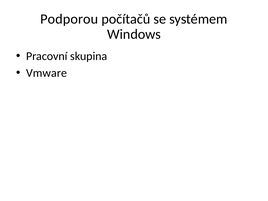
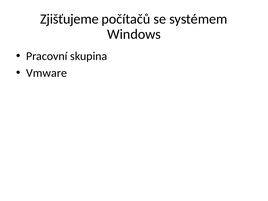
Podporou: Podporou -> Zjišťujeme (69, 19)
